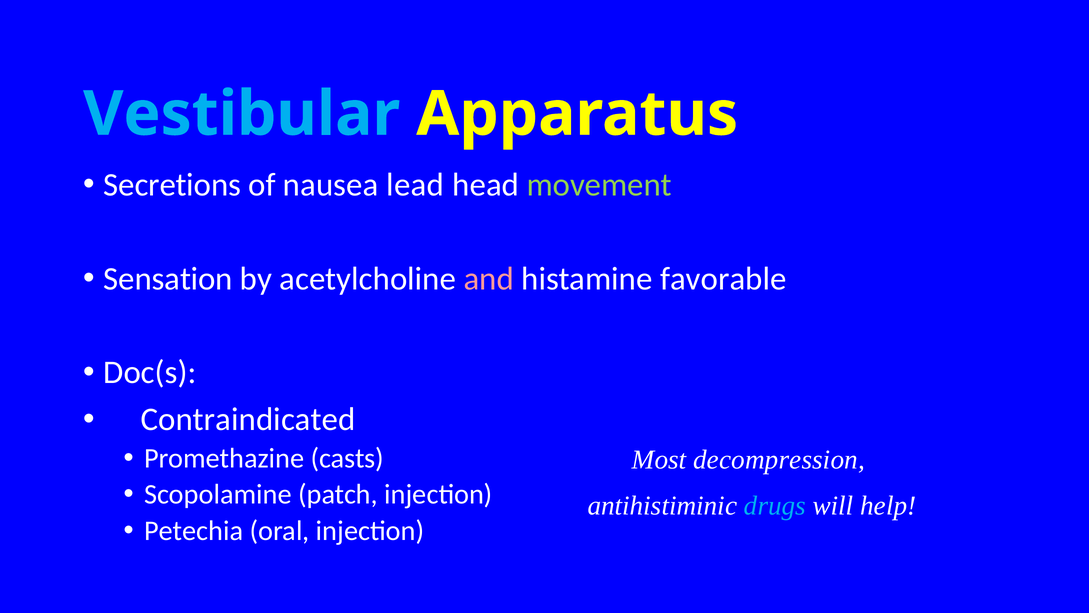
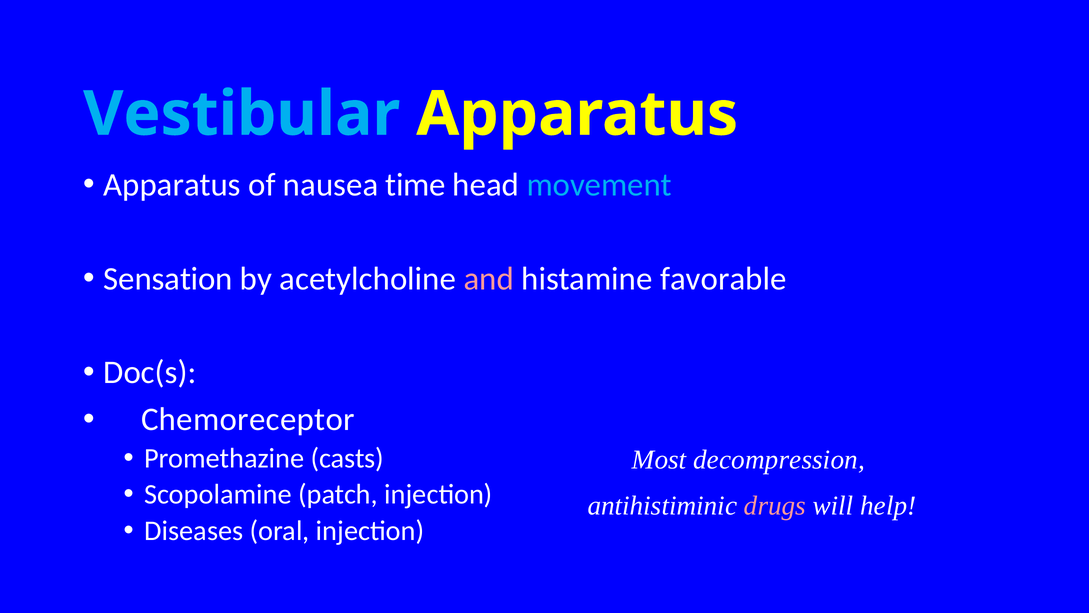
Secretions: Secretions -> Apparatus (172, 185)
lead: lead -> time (415, 185)
movement colour: light green -> light blue (599, 185)
Contraindicated: Contraindicated -> Chemoreceptor (248, 419)
drugs colour: light blue -> pink (775, 505)
Petechia: Petechia -> Diseases (194, 530)
